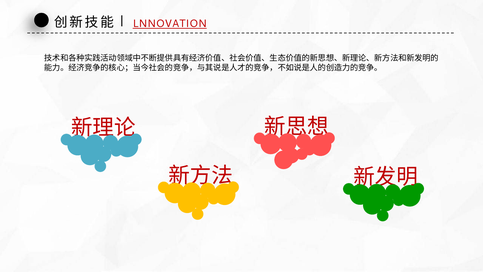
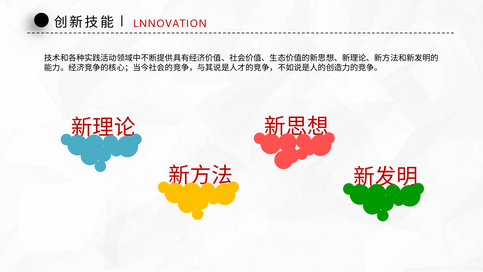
LNNOVATION underline: present -> none (170, 24)
